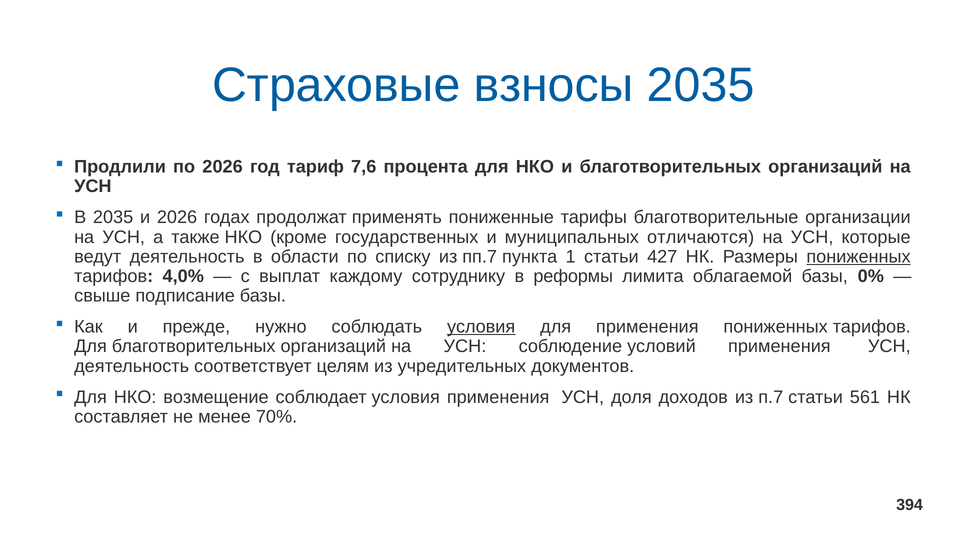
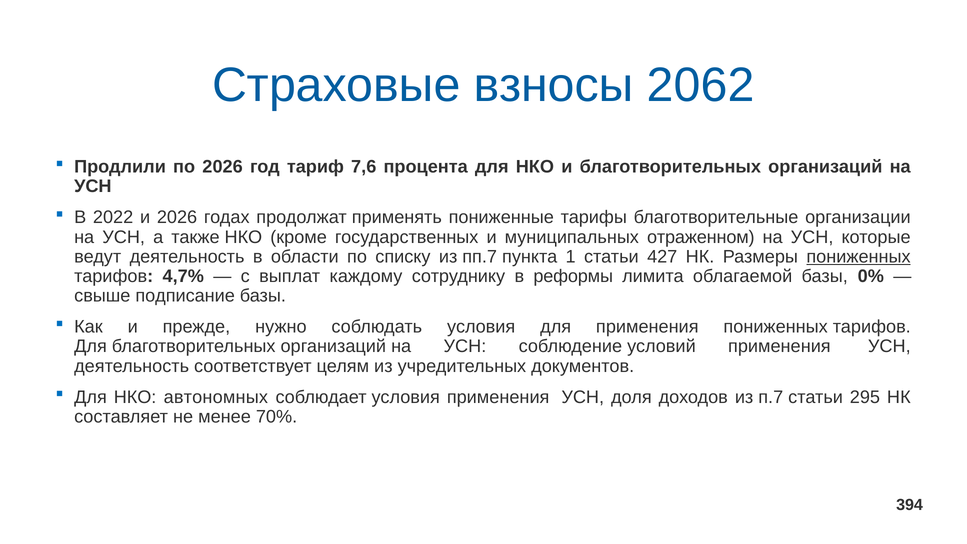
взносы 2035: 2035 -> 2062 (701, 85)
В 2035: 2035 -> 2022 (113, 217)
отличаются: отличаются -> отраженном (701, 237)
4,0%: 4,0% -> 4,7% (183, 276)
условия underline: present -> none (481, 327)
возмещение: возмещение -> автономных (216, 397)
561: 561 -> 295 (865, 397)
